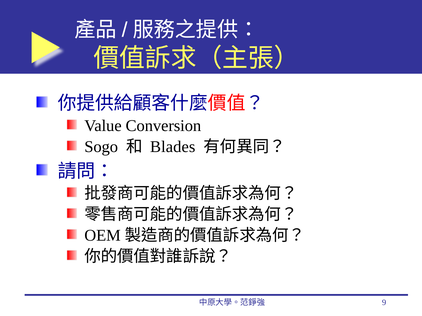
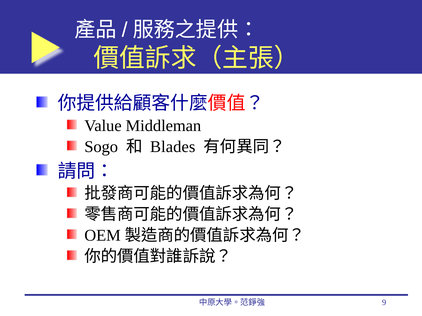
Conversion: Conversion -> Middleman (163, 126)
